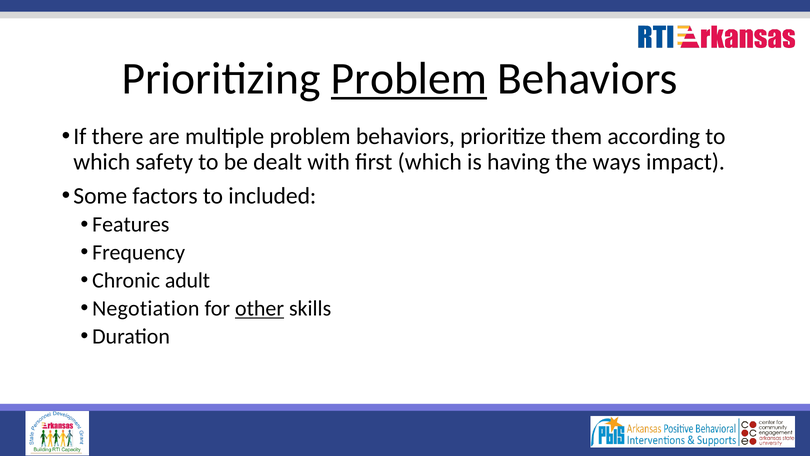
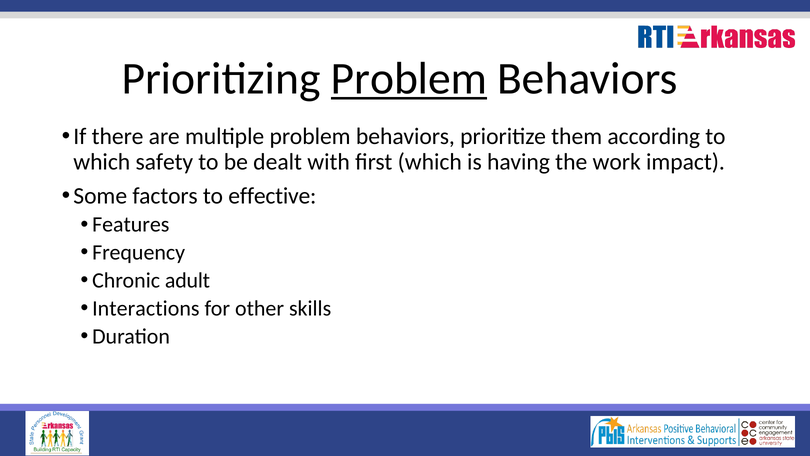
ways: ways -> work (617, 162)
included: included -> effective (272, 196)
Negotiation: Negotiation -> Interactions (146, 308)
other underline: present -> none (260, 308)
